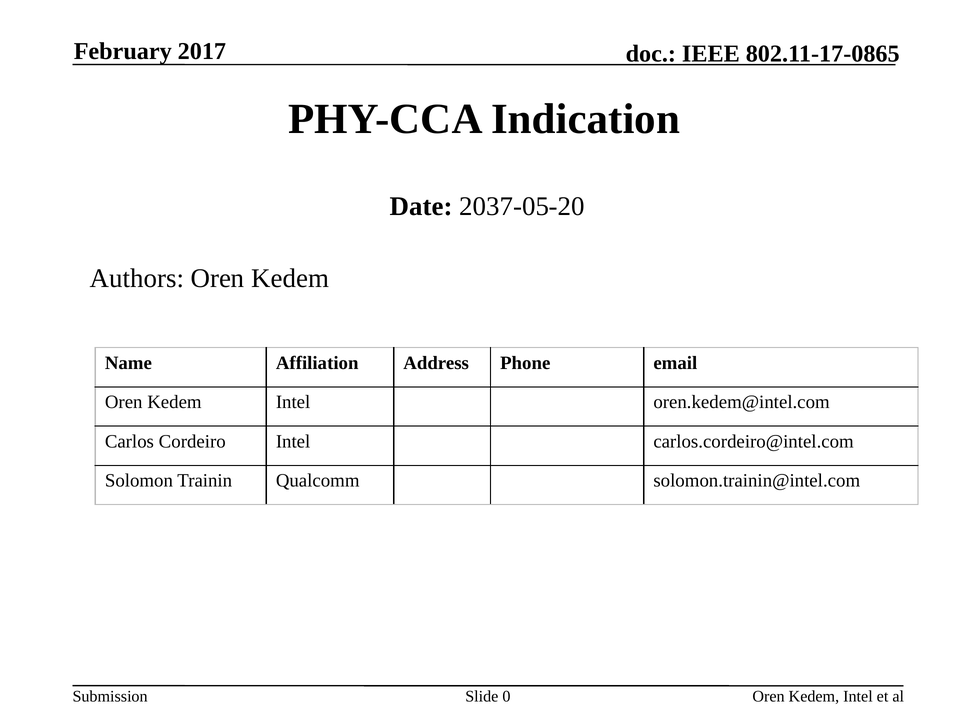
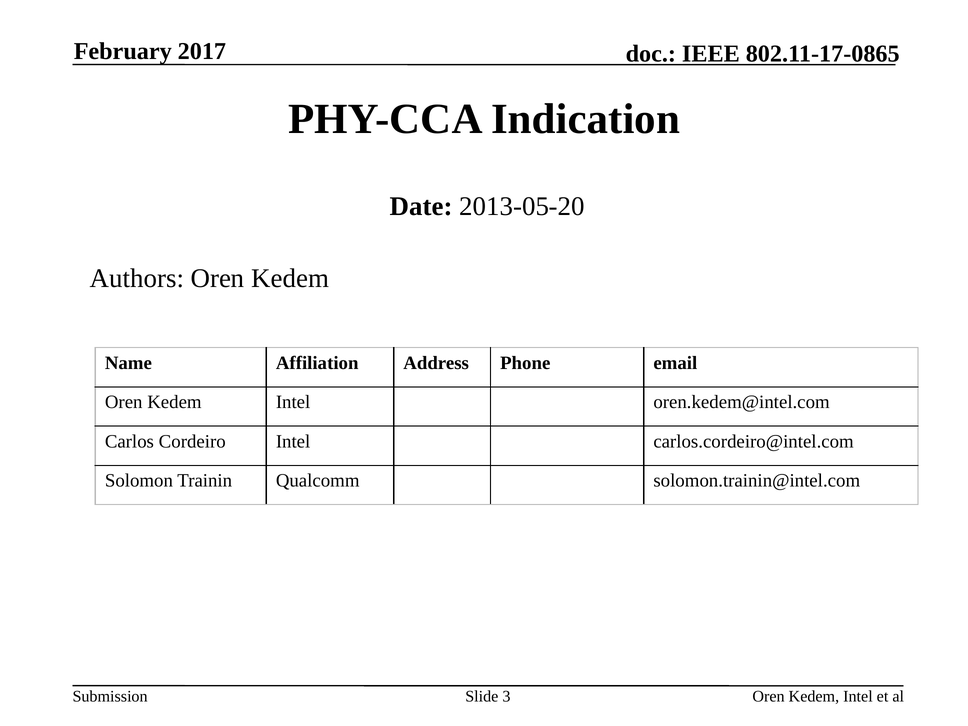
2037-05-20: 2037-05-20 -> 2013-05-20 (522, 206)
0: 0 -> 3 (506, 696)
